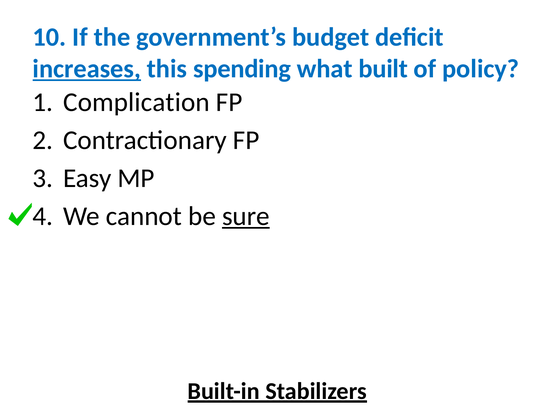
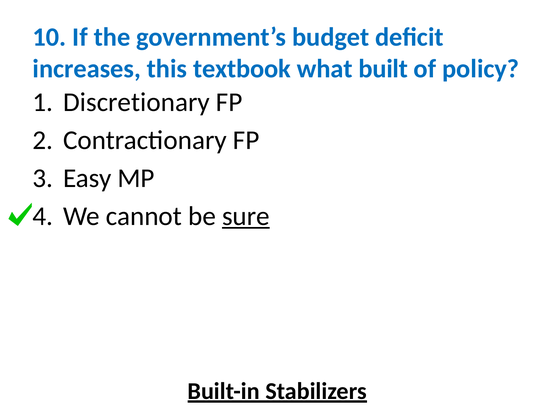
increases underline: present -> none (87, 69)
spending: spending -> textbook (242, 69)
Complication: Complication -> Discretionary (136, 102)
